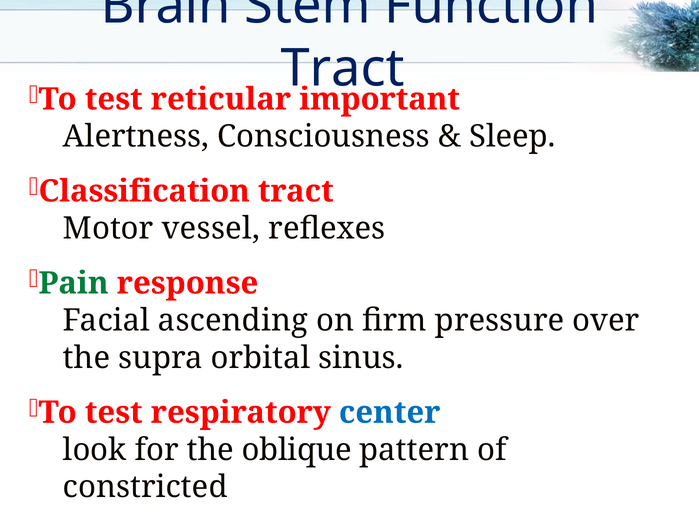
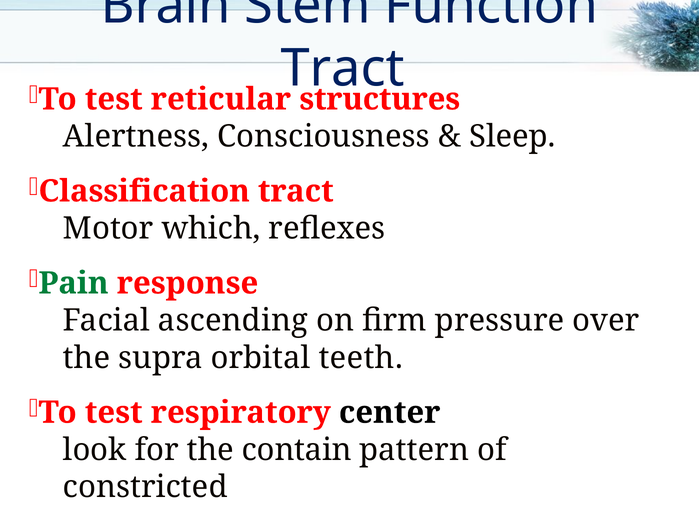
important: important -> structures (380, 99)
vessel: vessel -> which (211, 229)
sinus: sinus -> teeth (361, 358)
center colour: blue -> black (390, 413)
oblique: oblique -> contain (297, 450)
